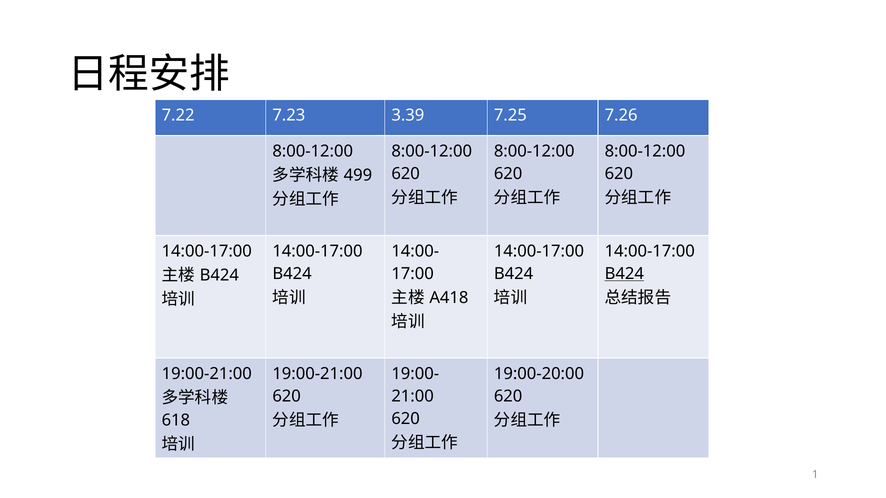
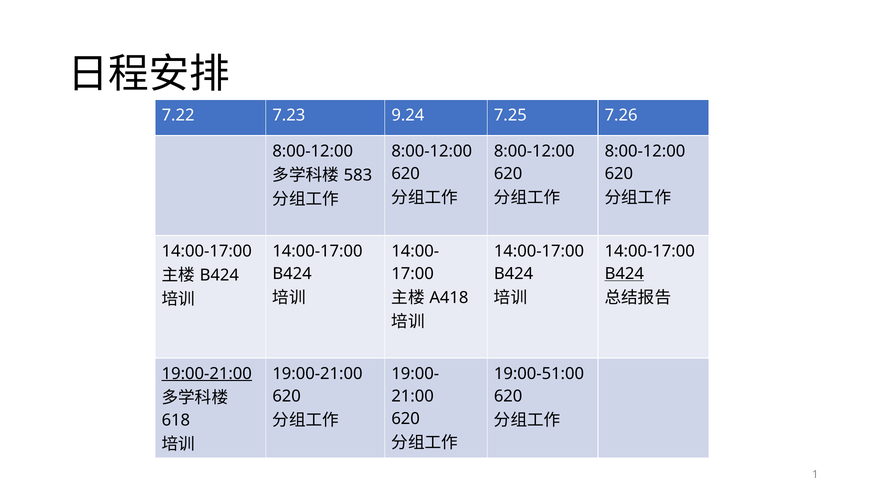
3.39: 3.39 -> 9.24 (408, 115)
499: 499 -> 583 (358, 175)
19:00-21:00 underline: none -> present (207, 374)
19:00-20:00: 19:00-20:00 -> 19:00-51:00 (539, 374)
